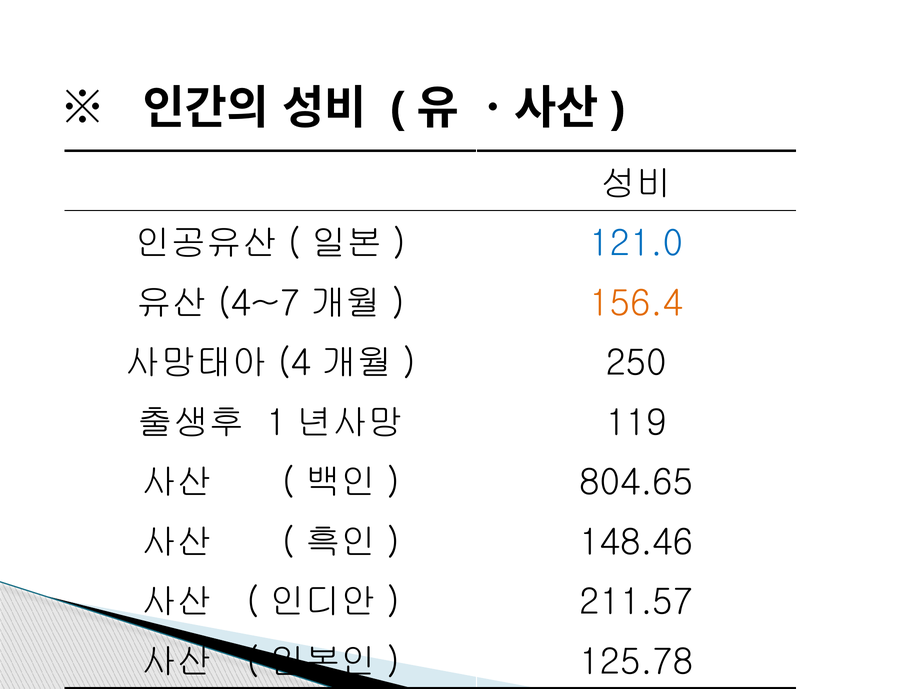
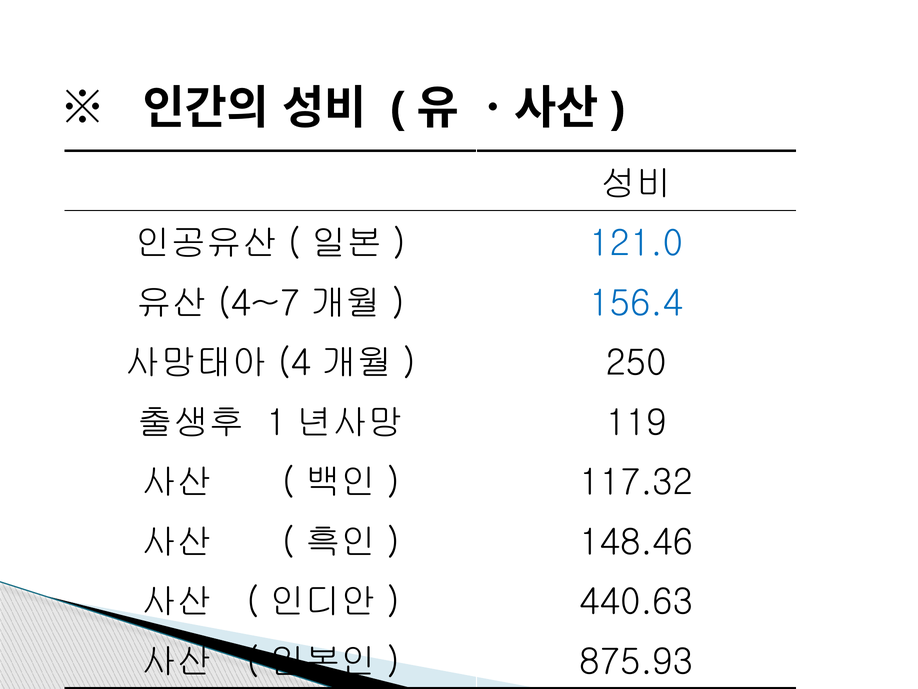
156.4 colour: orange -> blue (636, 303)
804.65: 804.65 -> 117.32 (636, 482)
211.57: 211.57 -> 440.63 (636, 602)
125.78: 125.78 -> 875.93 (636, 661)
